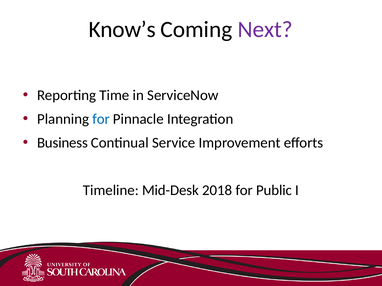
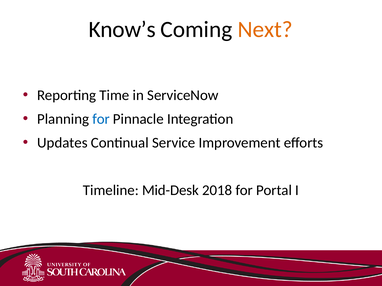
Next colour: purple -> orange (265, 29)
Business: Business -> Updates (62, 143)
Public: Public -> Portal (274, 191)
